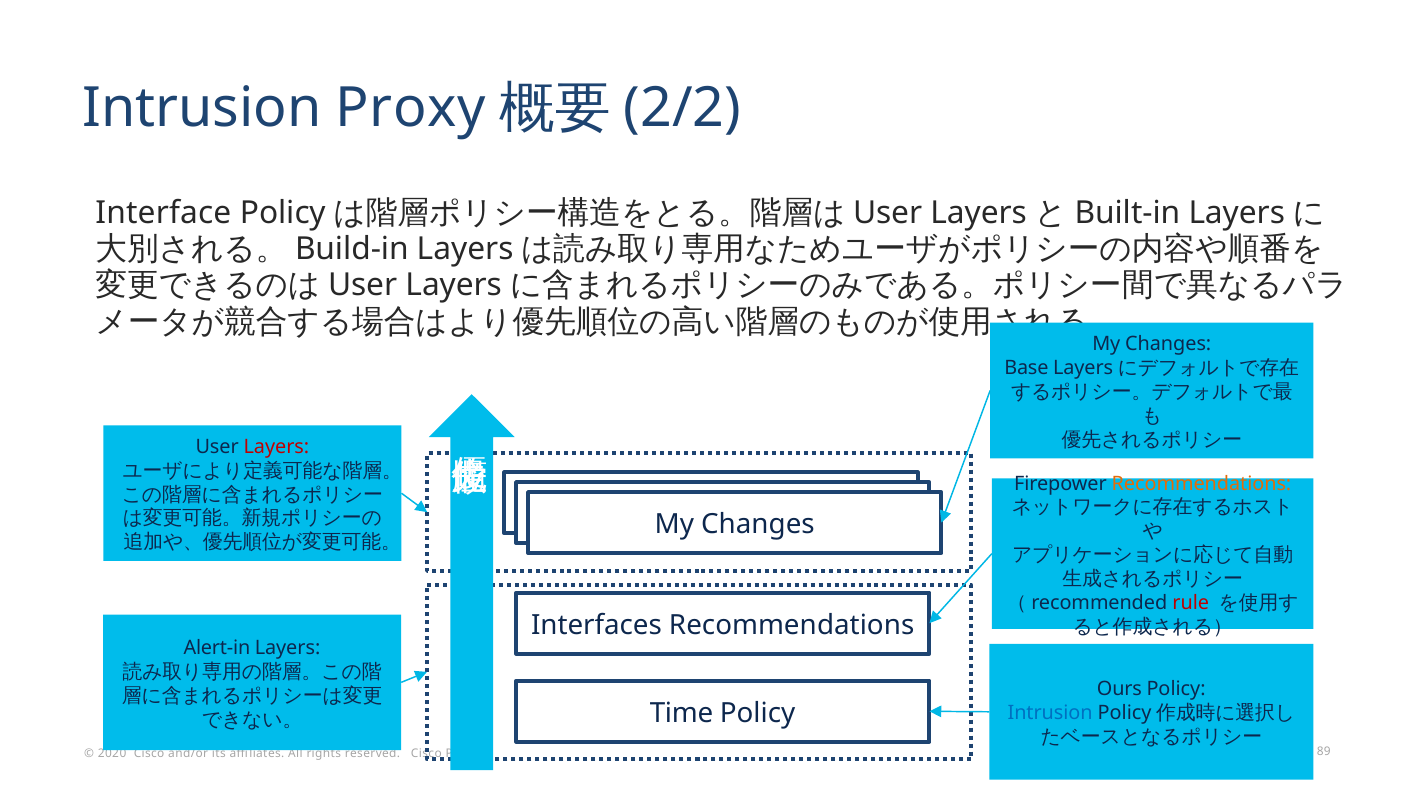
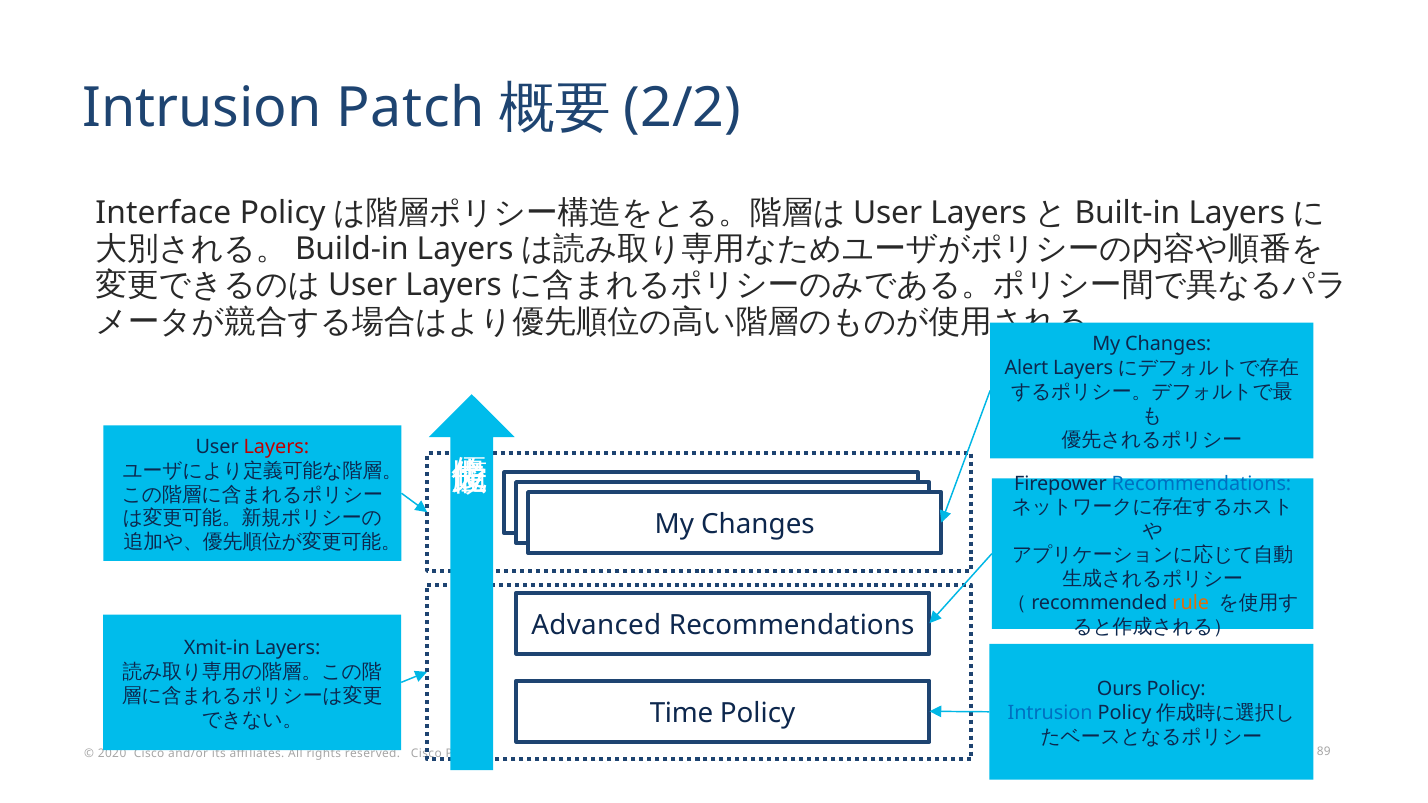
Proxy: Proxy -> Patch (411, 108)
Base: Base -> Alert (1026, 368)
Recommendations colour: orange -> blue (1202, 484)
rule colour: red -> orange (1191, 603)
Interfaces: Interfaces -> Advanced (596, 625)
Alert-in: Alert-in -> Xmit-in (217, 648)
